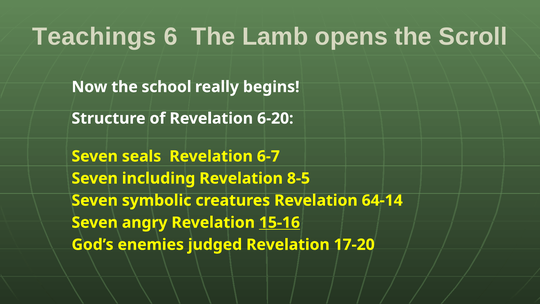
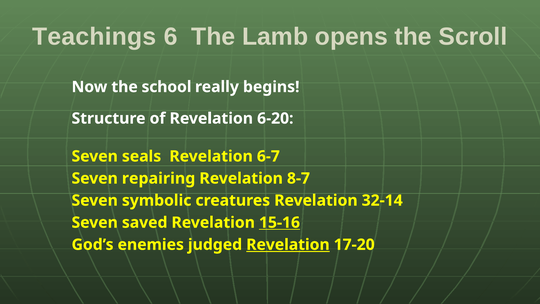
including: including -> repairing (159, 178)
8-5: 8-5 -> 8-7 (298, 178)
64-14: 64-14 -> 32-14 (382, 200)
angry: angry -> saved (145, 222)
Revelation underline: none -> present (288, 244)
